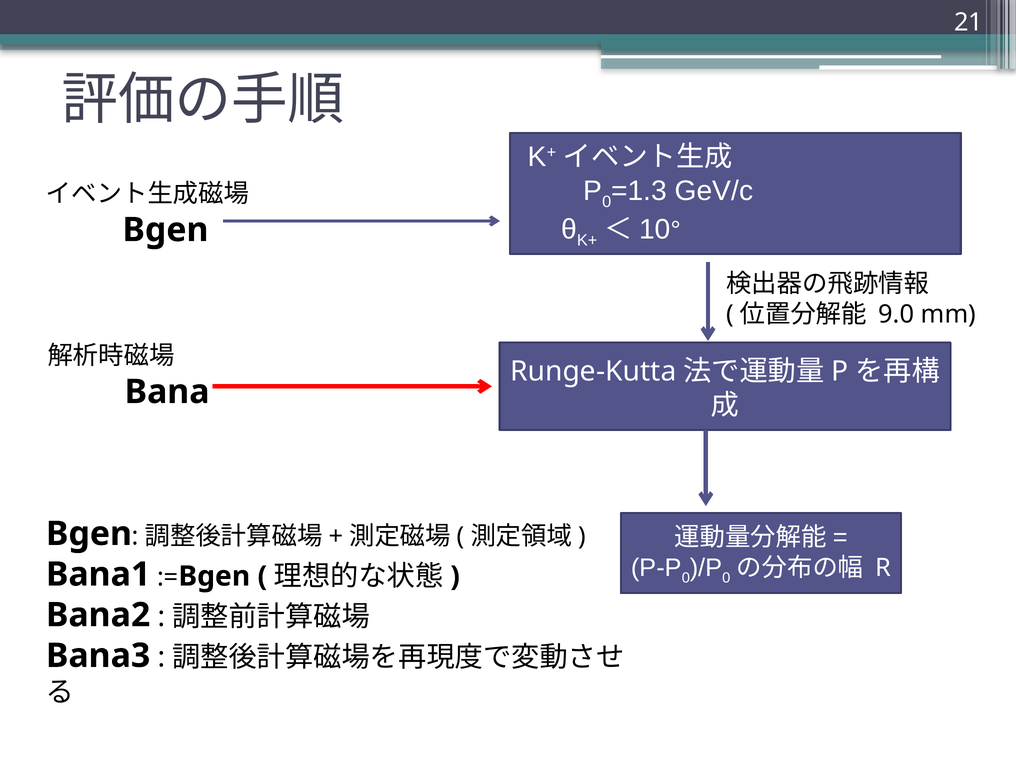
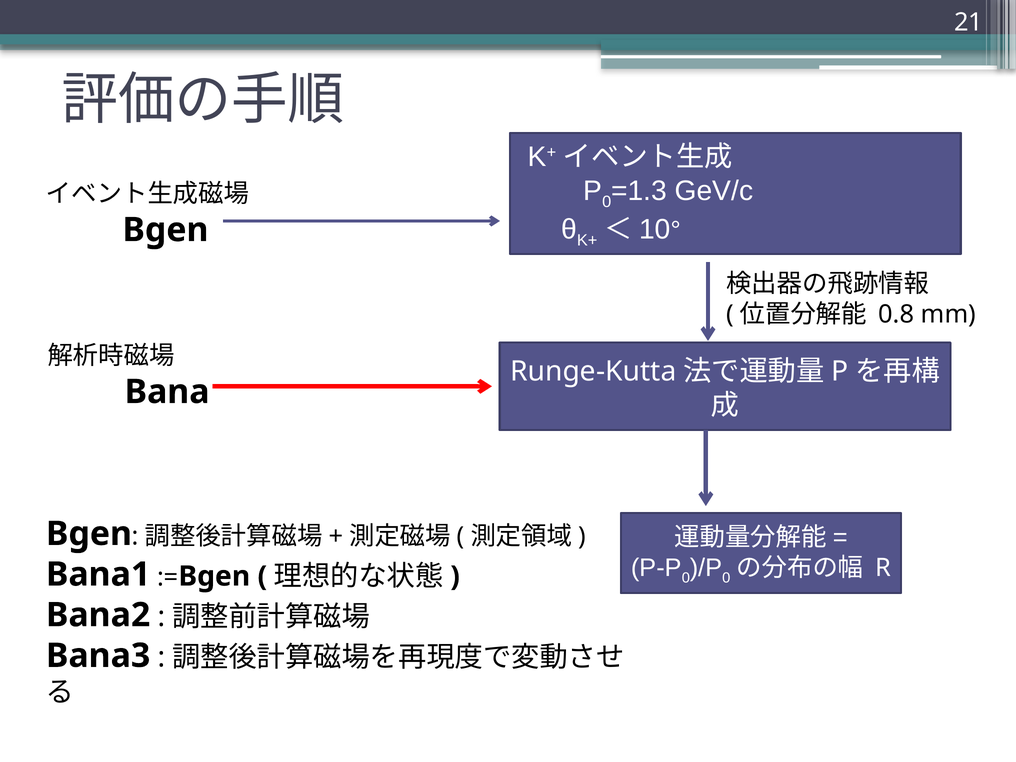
9.0: 9.0 -> 0.8 (896, 314)
